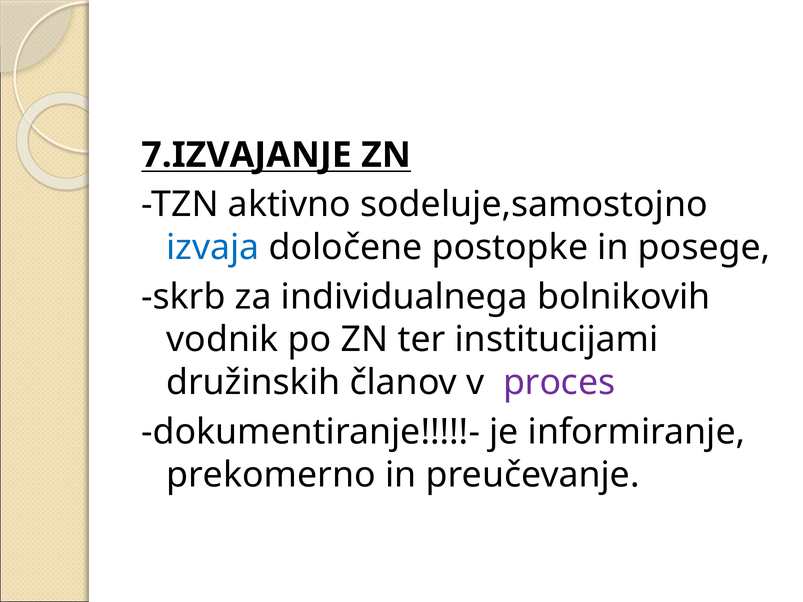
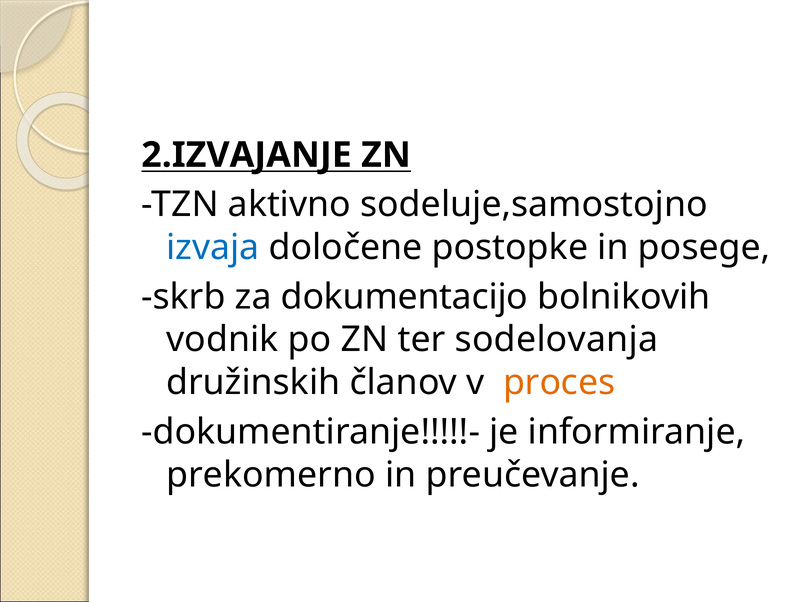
7.IZVAJANJE: 7.IZVAJANJE -> 2.IZVAJANJE (247, 155)
individualnega: individualnega -> dokumentacijo (405, 297)
institucijami: institucijami -> sodelovanja (557, 340)
proces colour: purple -> orange (559, 383)
